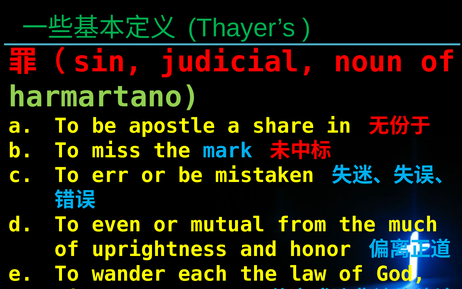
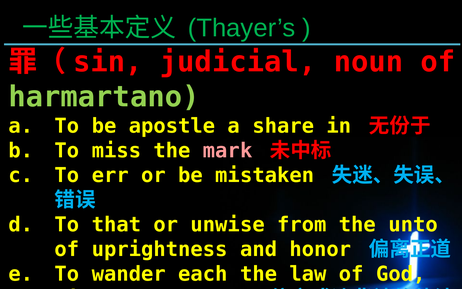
mark colour: light blue -> pink (228, 150)
even: even -> that (116, 224)
mutual: mutual -> unwise (228, 224)
much: much -> unto (413, 224)
